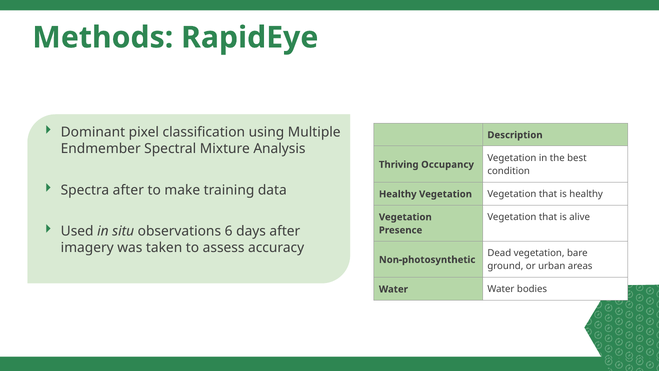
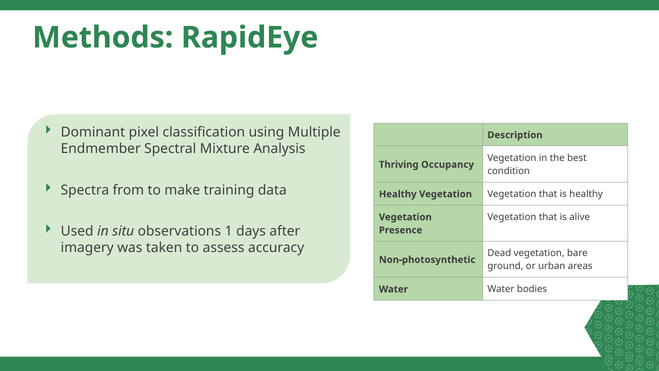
Spectra after: after -> from (128, 190)
6: 6 -> 1 (229, 231)
